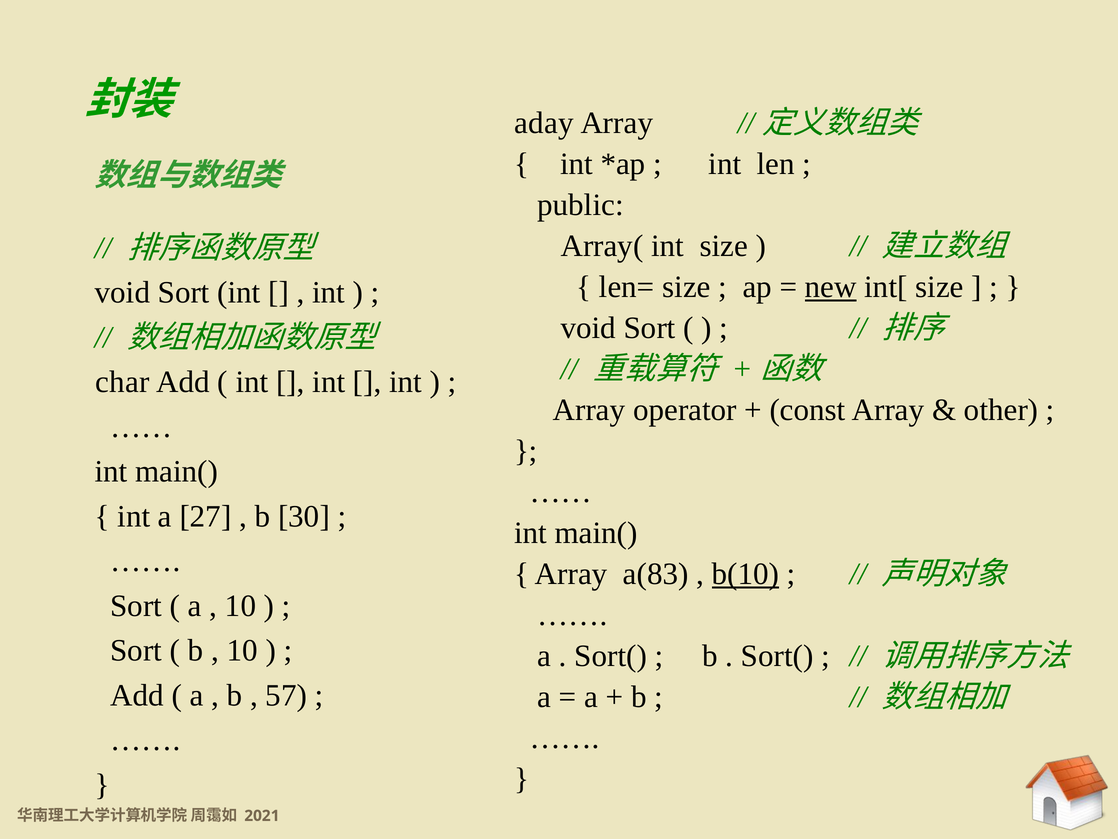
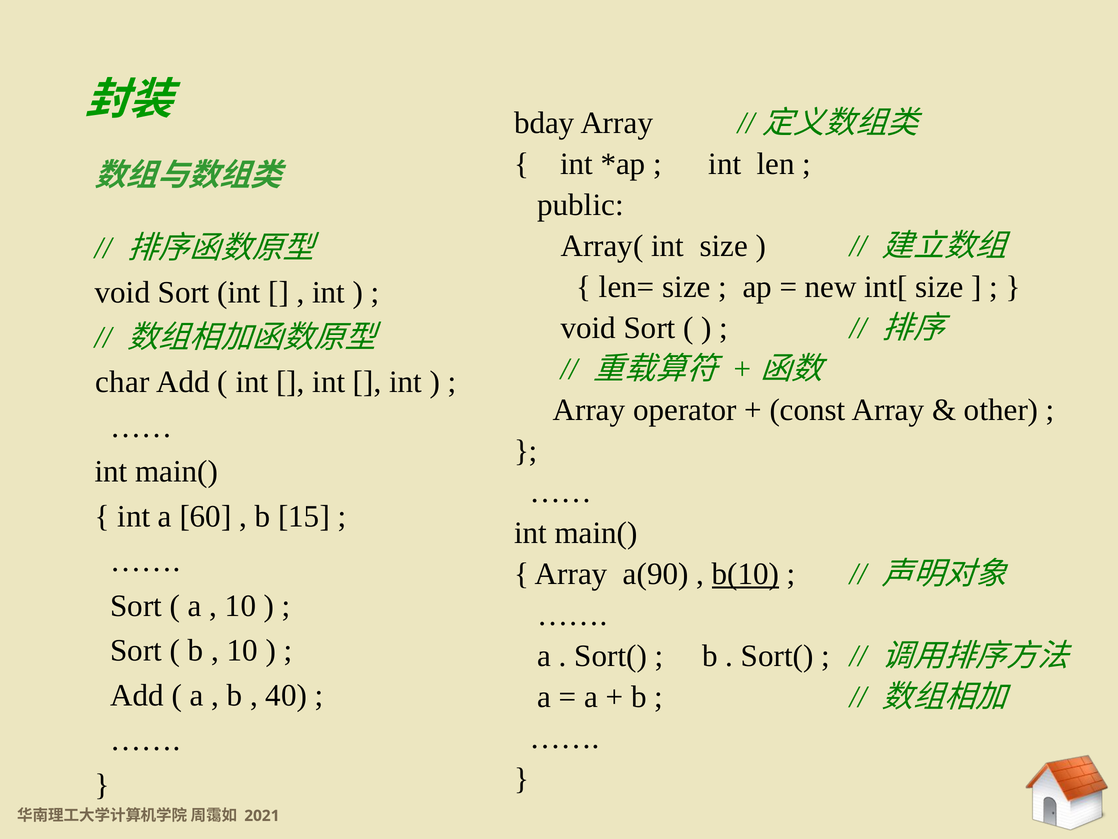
aday: aday -> bday (544, 123)
new underline: present -> none (831, 287)
27: 27 -> 60 (205, 516)
30: 30 -> 15 (304, 516)
a(83: a(83 -> a(90 (656, 574)
57: 57 -> 40 (286, 695)
